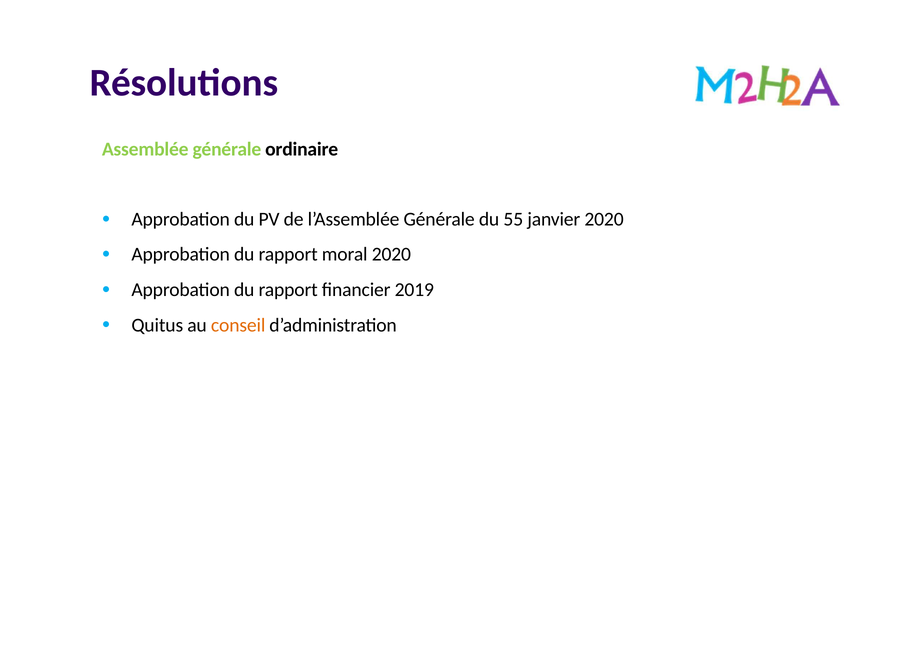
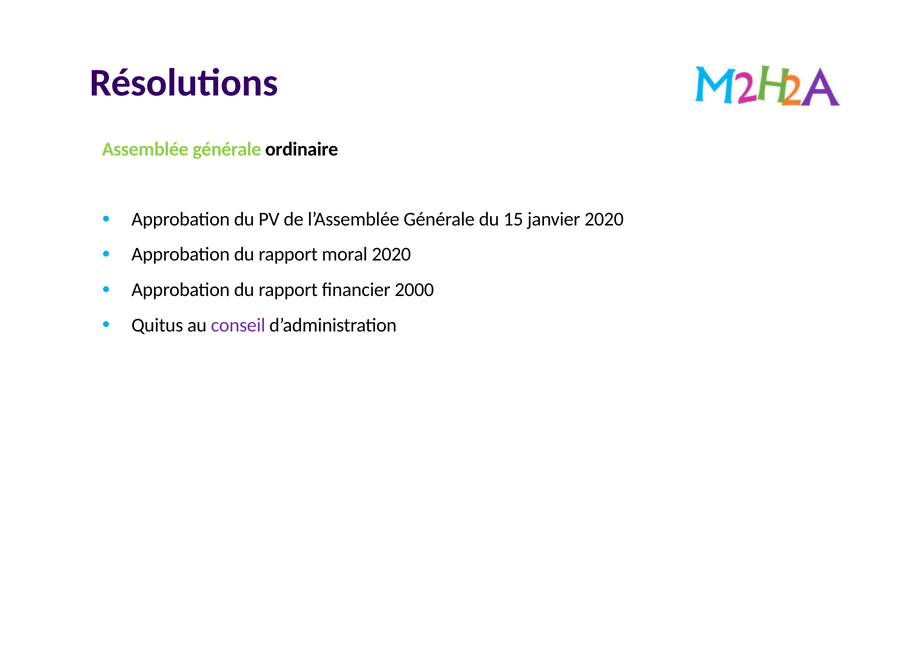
55: 55 -> 15 (513, 219)
2019: 2019 -> 2000 (414, 290)
conseil colour: orange -> purple (238, 325)
